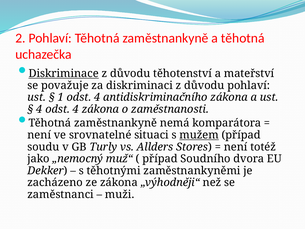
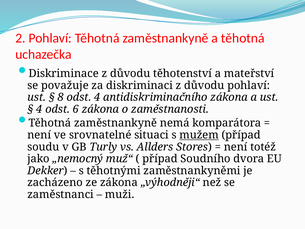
Diskriminace underline: present -> none (64, 73)
1: 1 -> 8 (61, 97)
4 odst 4: 4 -> 6 (76, 109)
